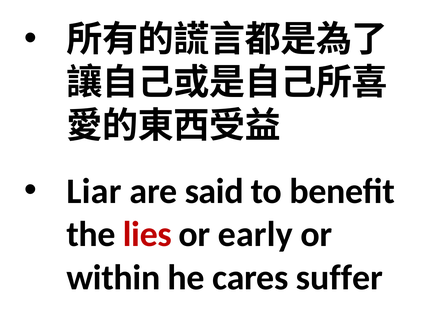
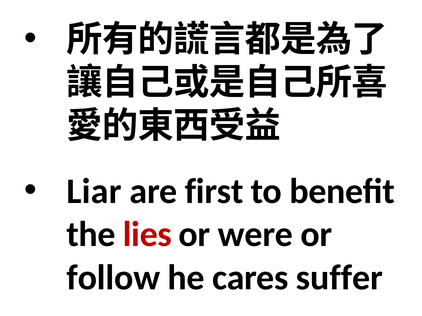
said: said -> first (214, 192)
early: early -> were (255, 235)
within: within -> follow (113, 278)
